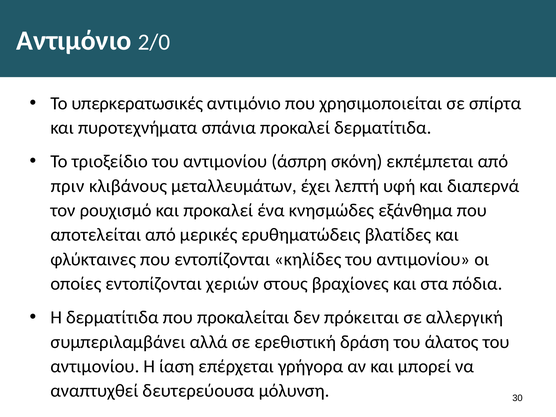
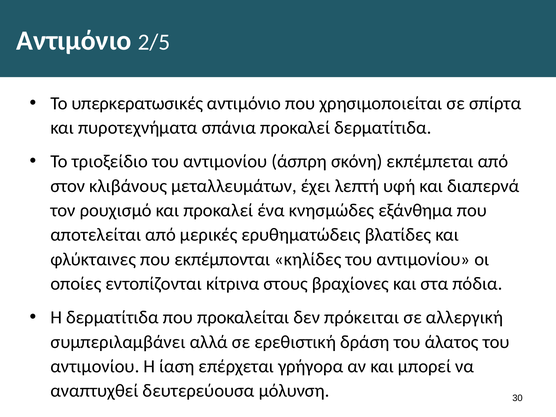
2/0: 2/0 -> 2/5 (154, 42)
πριν: πριν -> στον (68, 186)
που εντοπίζονται: εντοπίζονται -> εκπέμπονται (222, 259)
χεριών: χεριών -> κίτρινα (233, 284)
